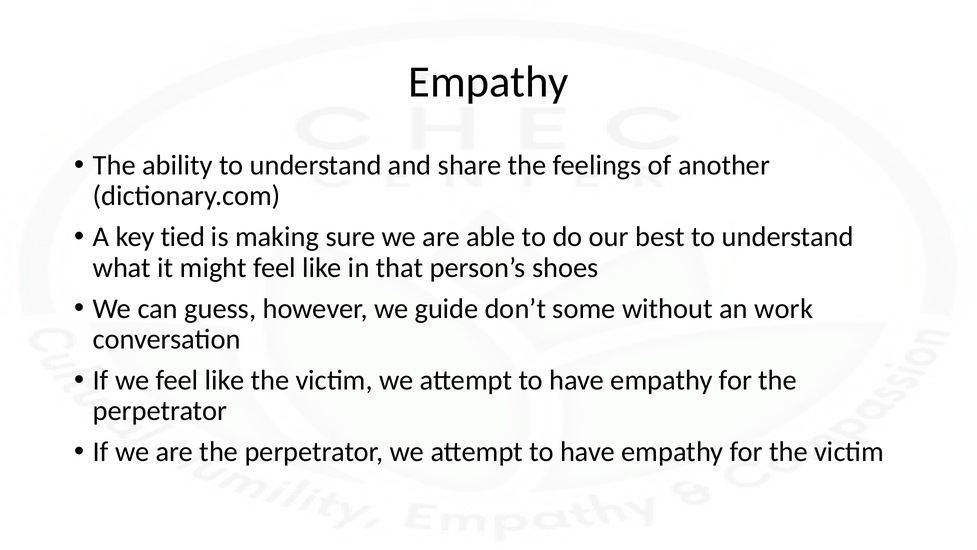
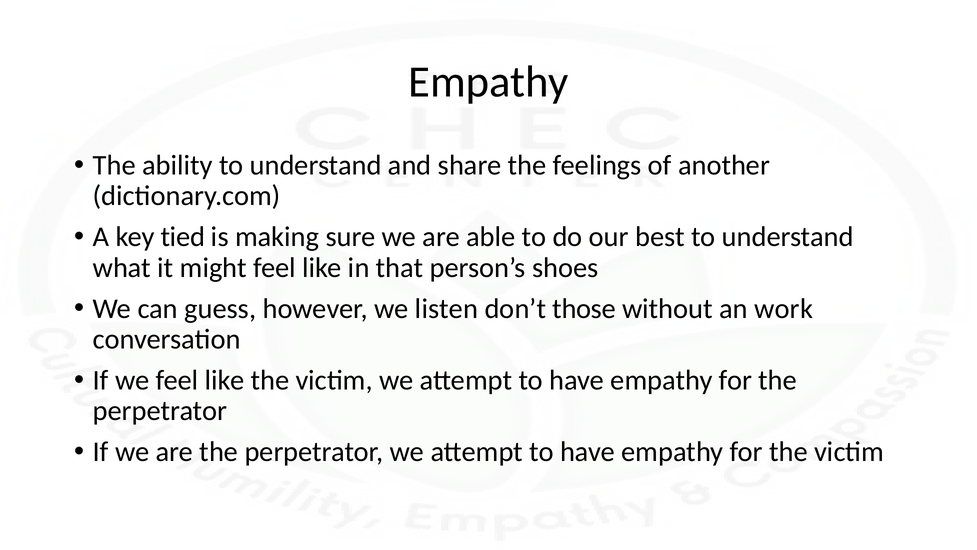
guide: guide -> listen (447, 308)
some: some -> those (584, 308)
